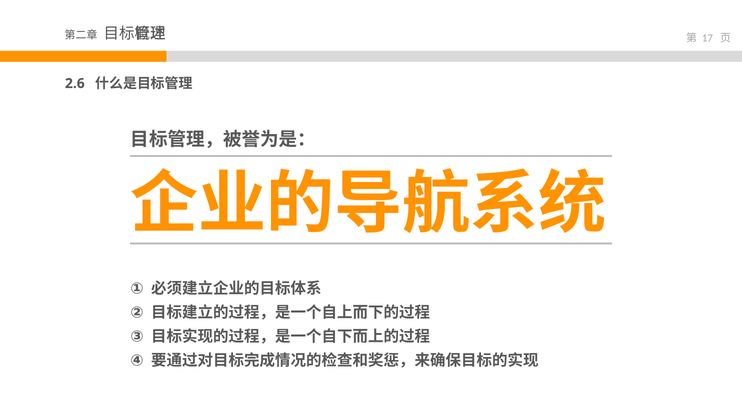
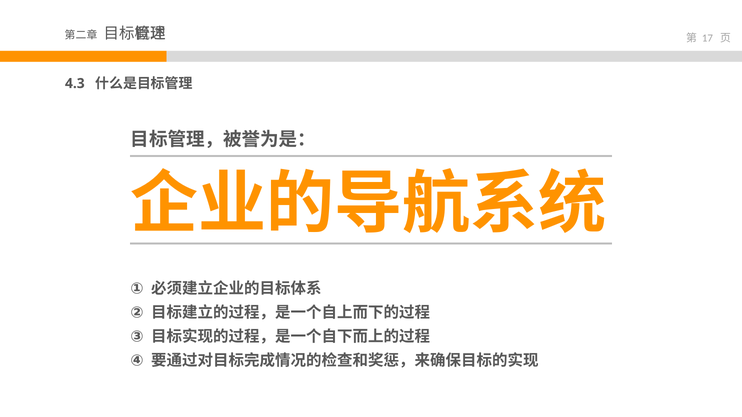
2.6: 2.6 -> 4.3 (75, 84)
